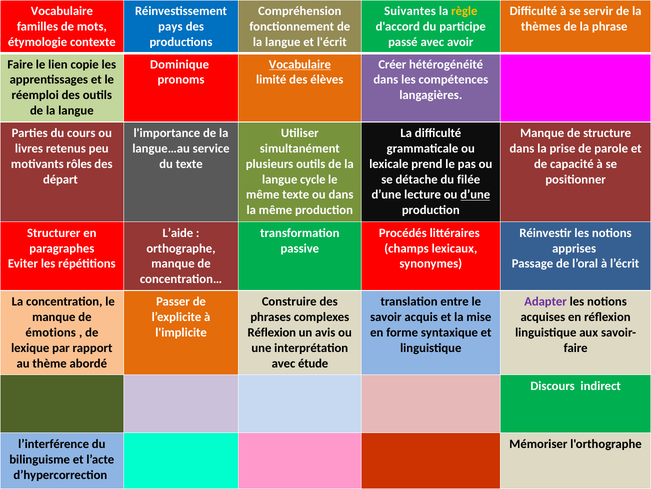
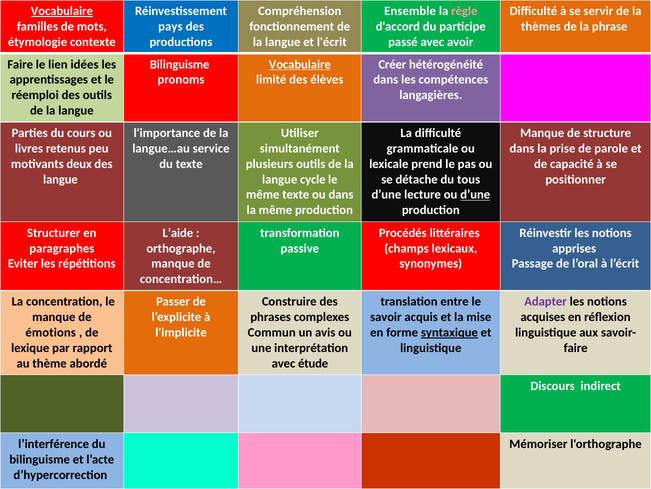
Vocabulaire underline: none -> present (62, 11)
Suivantes: Suivantes -> Ensemble (410, 11)
règle colour: yellow -> pink (464, 11)
copie: copie -> idées (85, 64)
Dominique: Dominique -> Bilinguisme (180, 64)
rôles: rôles -> deux (79, 164)
départ: départ -> langue (60, 179)
filée: filée -> tous (469, 179)
Réflexion: Réflexion -> Commun (272, 332)
syntaxique underline: none -> present (449, 332)
